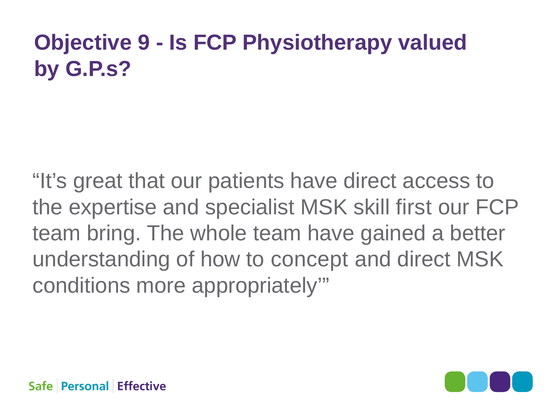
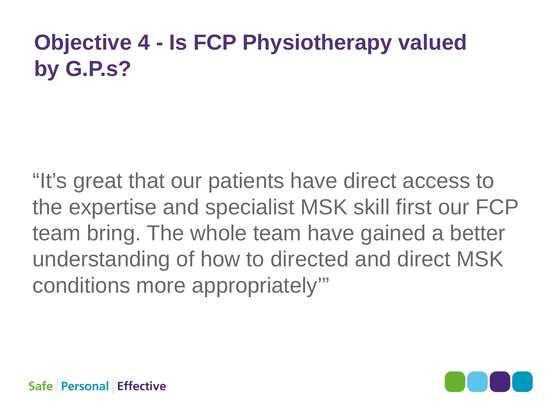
9: 9 -> 4 (144, 43)
concept: concept -> directed (310, 259)
